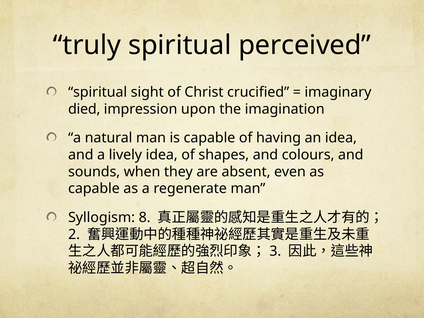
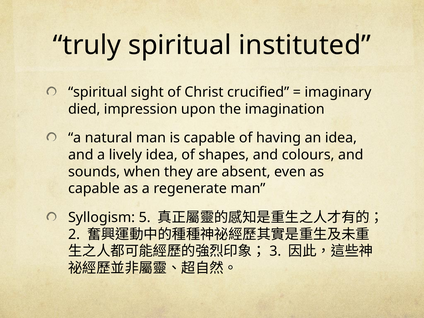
perceived: perceived -> instituted (305, 45)
8: 8 -> 5 (145, 217)
